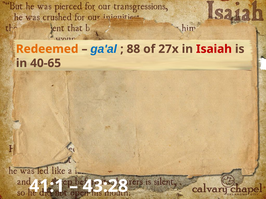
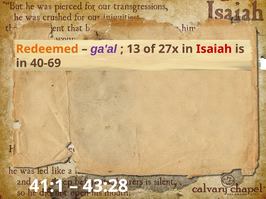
ga'al colour: blue -> purple (104, 49)
88: 88 -> 13 (133, 49)
40-65: 40-65 -> 40-69 (46, 63)
